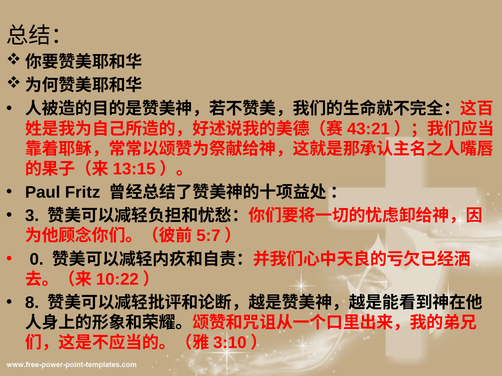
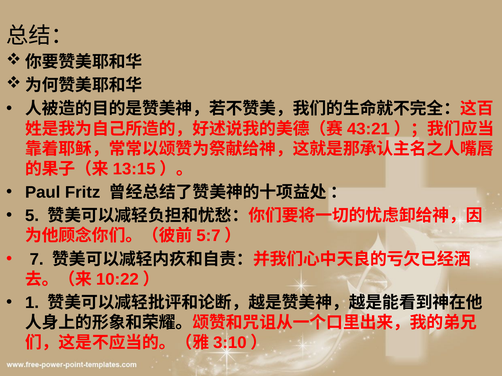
3: 3 -> 5 (32, 216)
0: 0 -> 7 (37, 260)
8: 8 -> 1 (32, 303)
